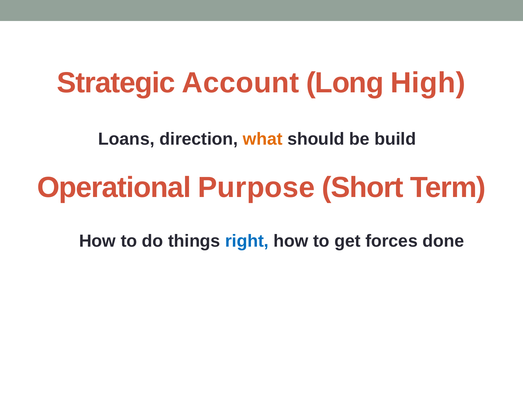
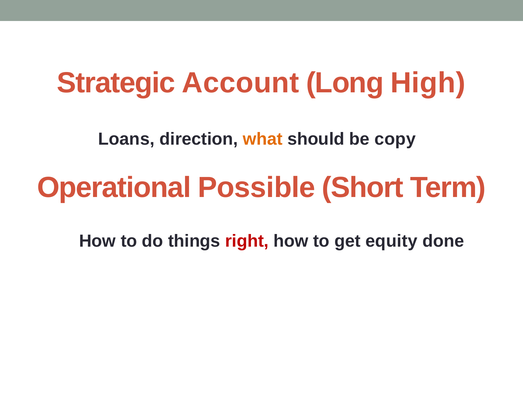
build: build -> copy (395, 139)
Purpose: Purpose -> Possible (257, 187)
right colour: blue -> red (247, 241)
forces: forces -> equity (392, 241)
